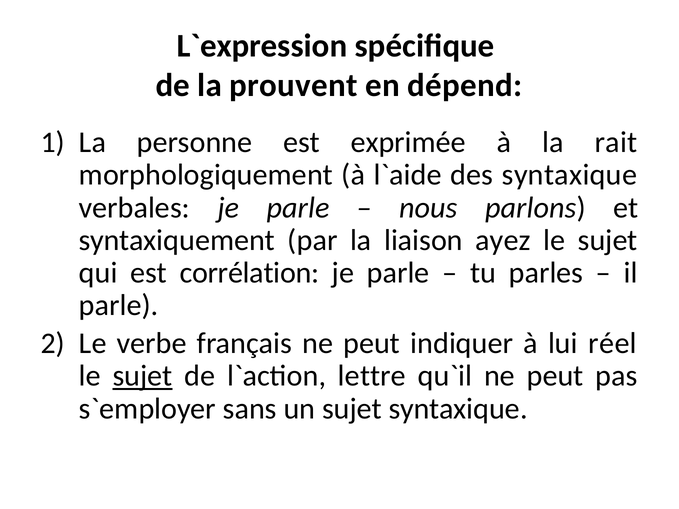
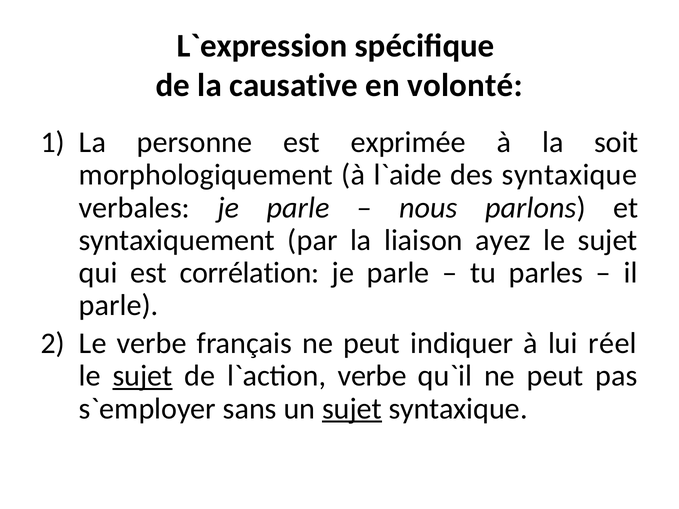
prouvent: prouvent -> causative (294, 86)
dépend: dépend -> volonté (465, 86)
rait: rait -> soit (616, 142)
lettre: lettre -> verbe (372, 376)
sujet underline: none -> present (352, 409)
